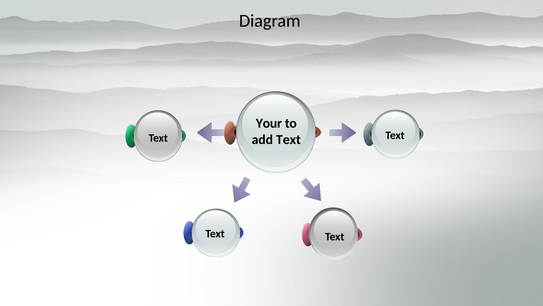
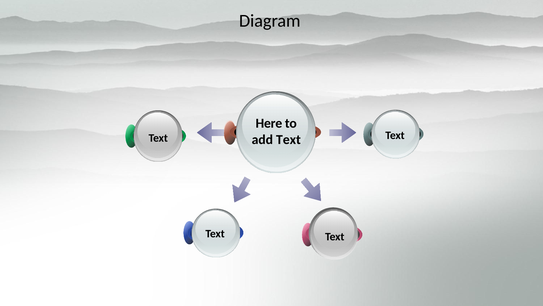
Your: Your -> Here (269, 123)
